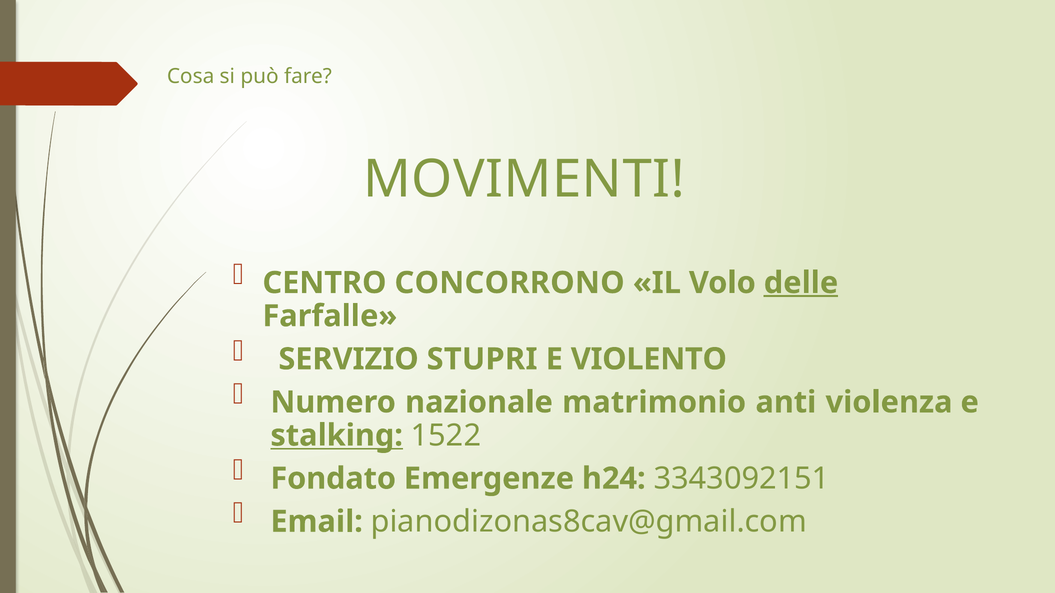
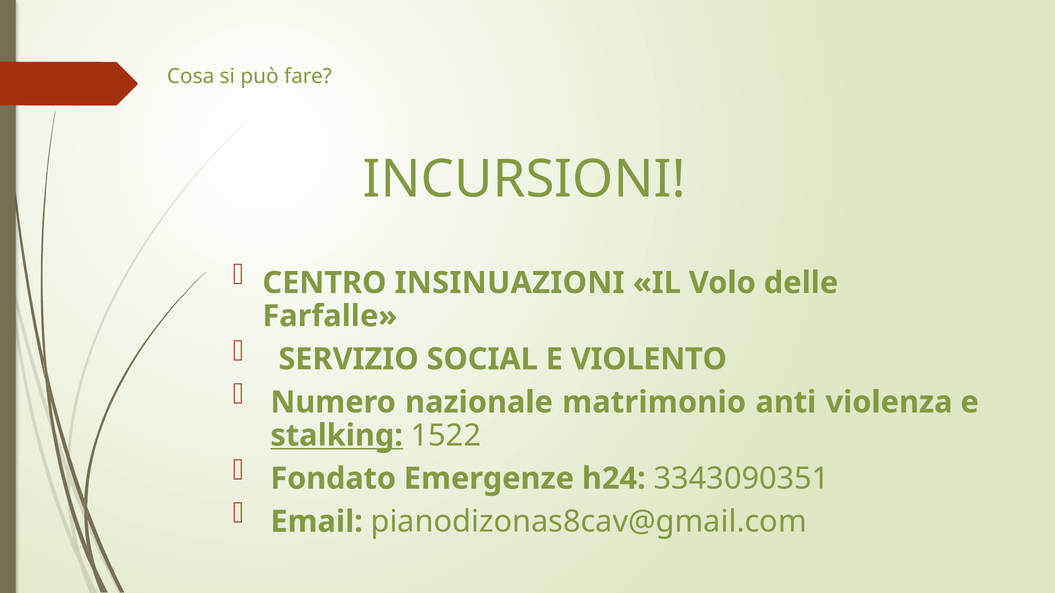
MOVIMENTI: MOVIMENTI -> INCURSIONI (524, 179)
CONCORRONO: CONCORRONO -> INSINUAZIONI (510, 283)
delle underline: present -> none (801, 283)
STUPRI: STUPRI -> SOCIAL (482, 359)
3343092151: 3343092151 -> 3343090351 (742, 479)
